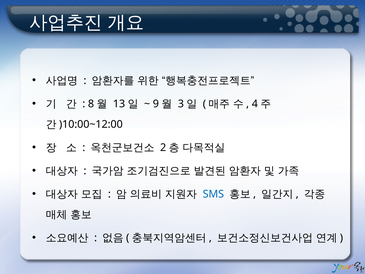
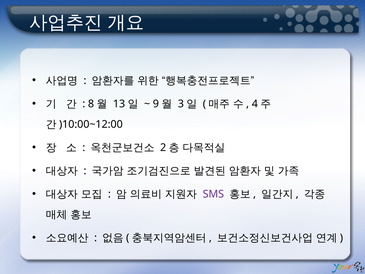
SMS colour: blue -> purple (213, 194)
